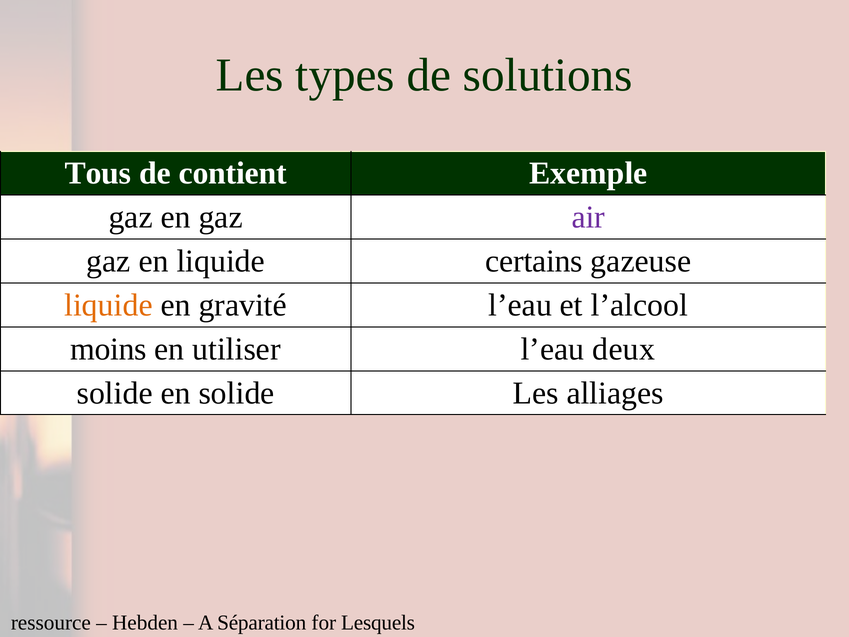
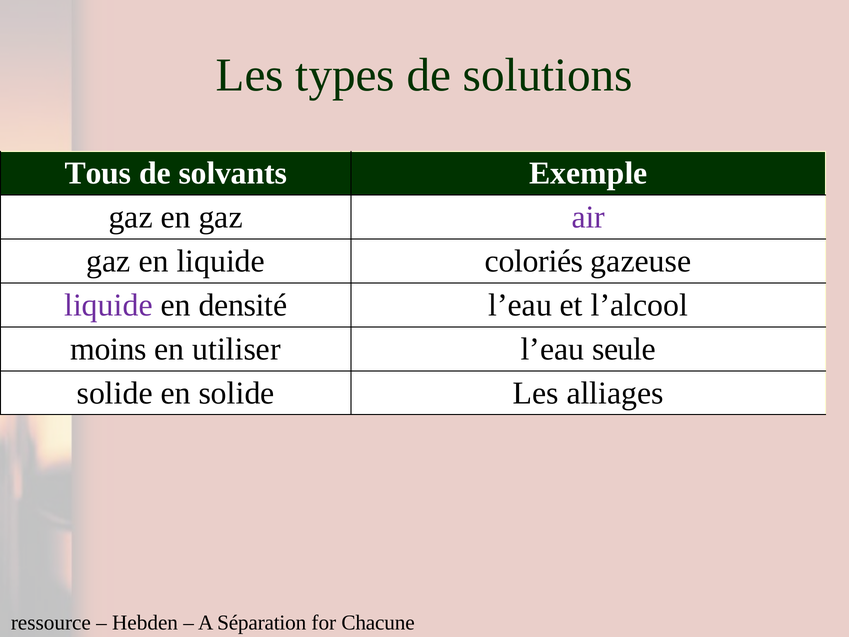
contient: contient -> solvants (233, 173)
certains: certains -> coloriés (534, 261)
liquide colour: orange -> purple (108, 305)
gravité: gravité -> densité (243, 305)
deux: deux -> seule (624, 349)
Lesquels: Lesquels -> Chacune (378, 623)
